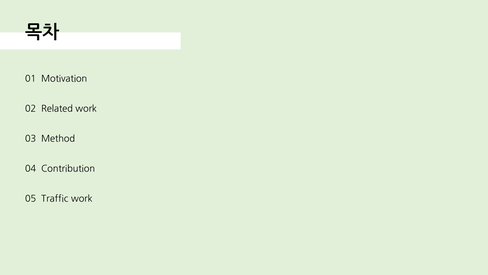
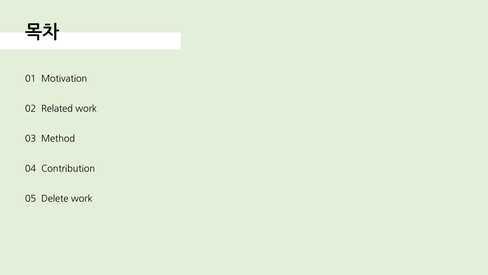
Traffic: Traffic -> Delete (55, 198)
